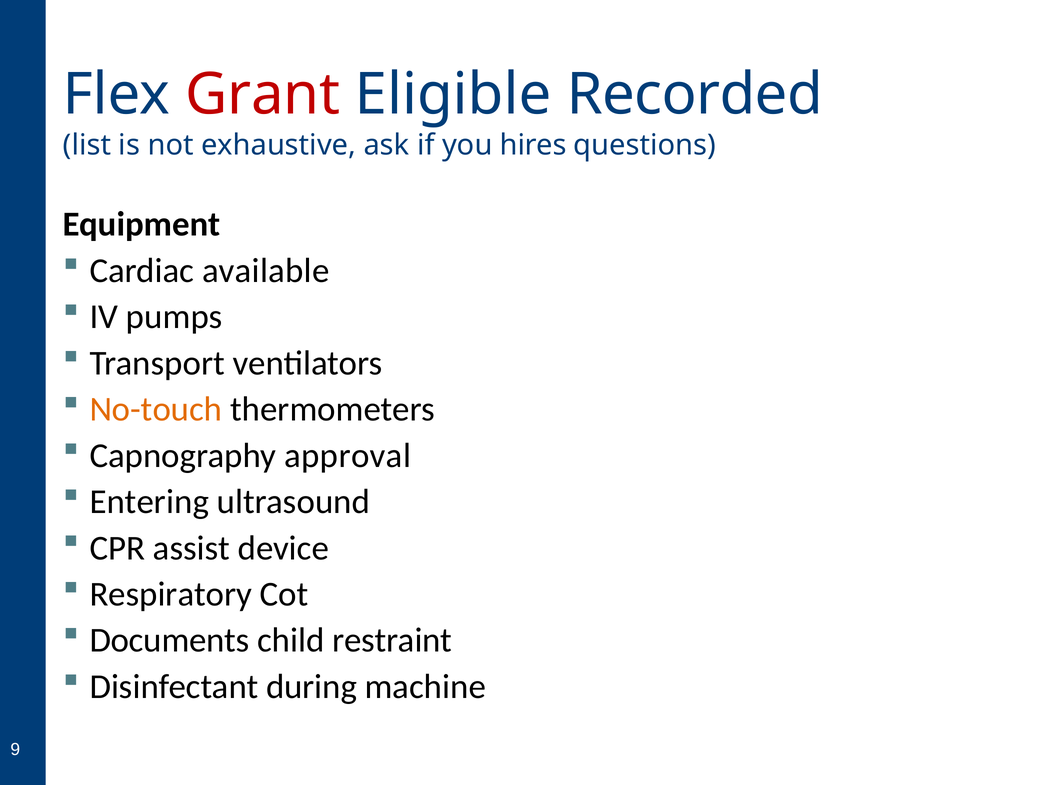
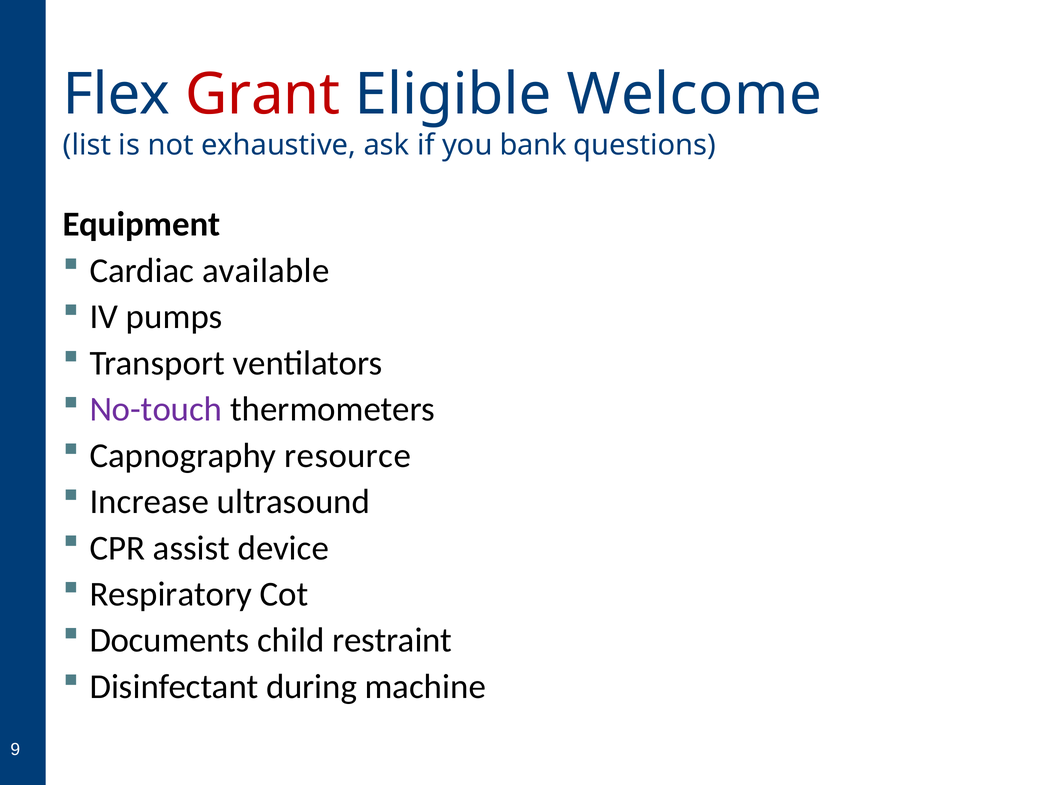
Recorded: Recorded -> Welcome (694, 95)
hires: hires -> bank (533, 145)
No-touch colour: orange -> purple (156, 409)
approval: approval -> resource (348, 456)
Entering: Entering -> Increase (149, 502)
